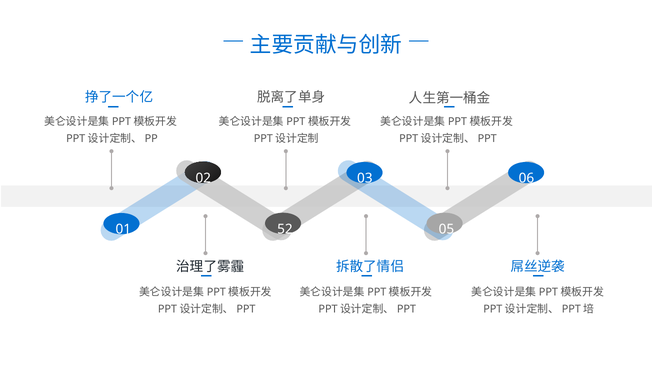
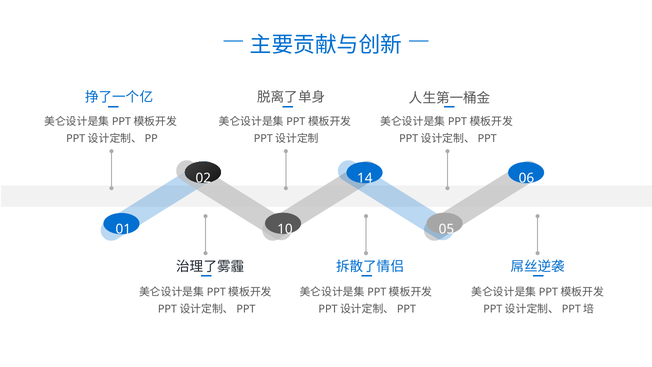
03: 03 -> 14 (365, 178)
52: 52 -> 10 (285, 229)
